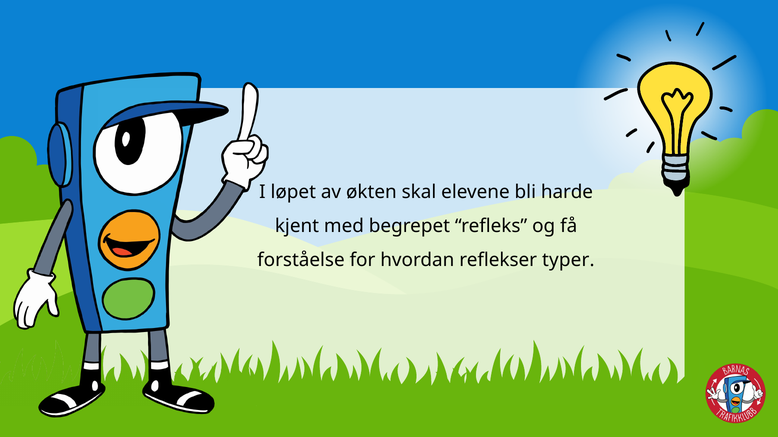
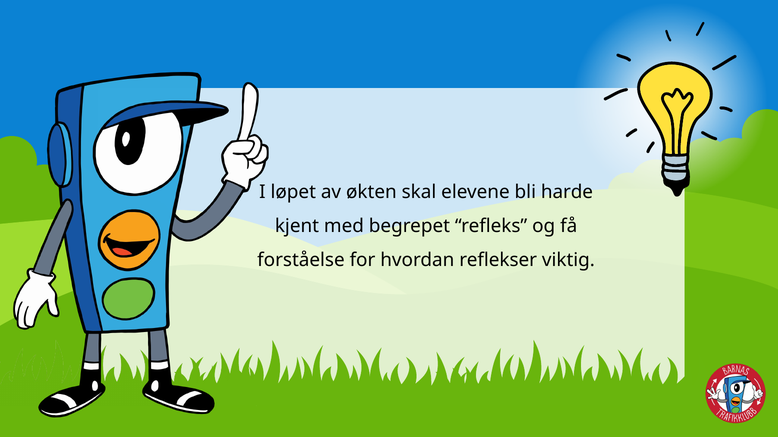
typer: typer -> viktig (568, 260)
